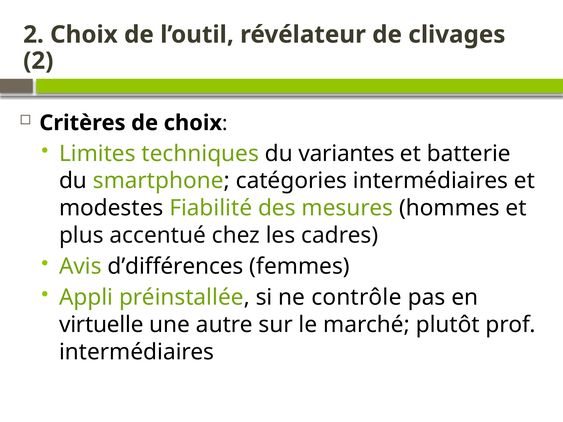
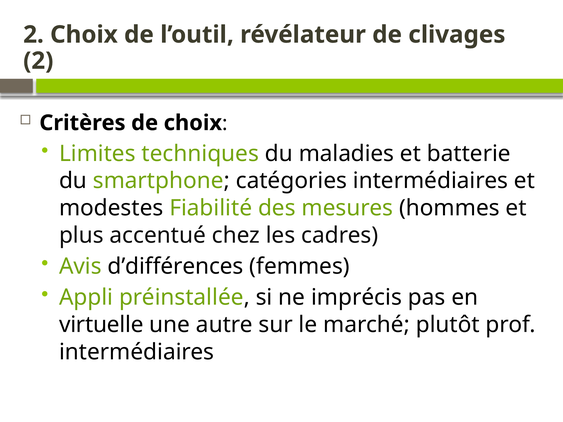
variantes: variantes -> maladies (346, 154)
contrôle: contrôle -> imprécis (357, 298)
